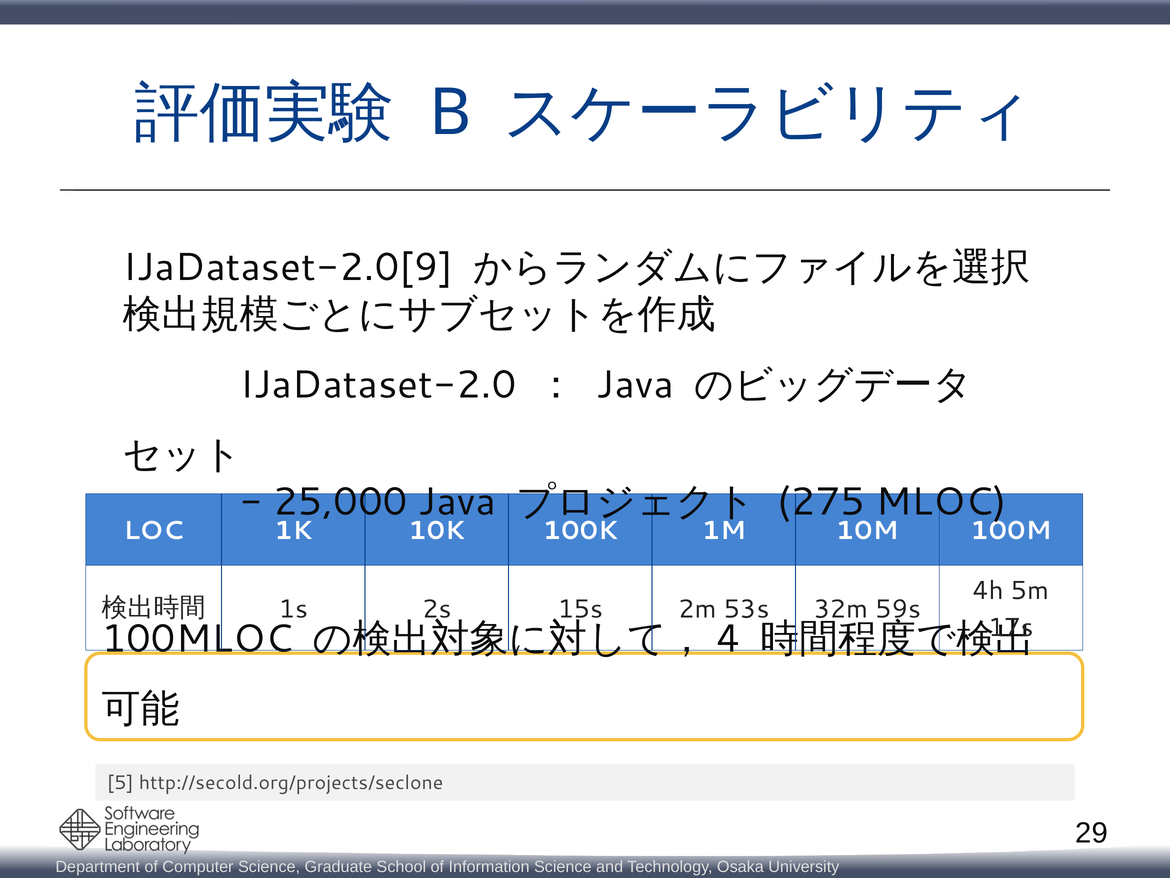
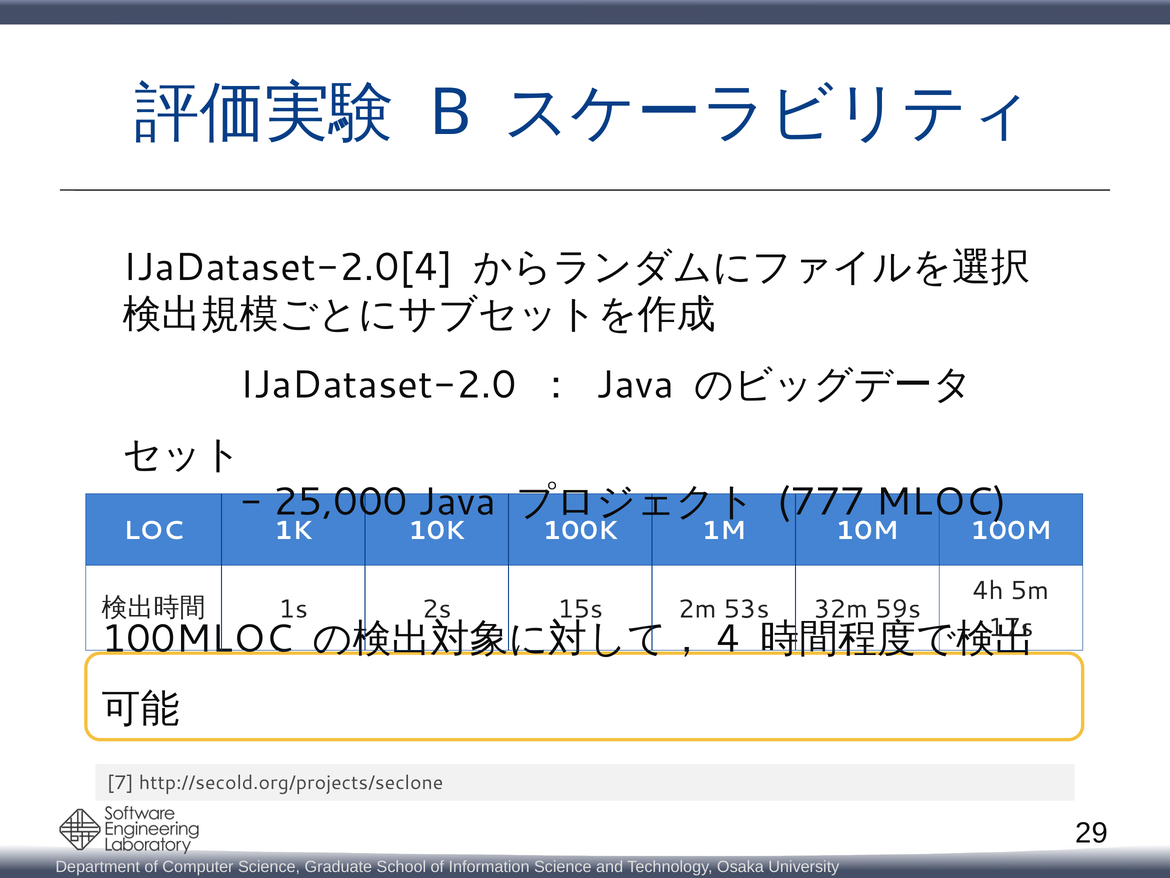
IJaDataset-2.0[9: IJaDataset-2.0[9 -> IJaDataset-2.0[4 (288, 267)
275: 275 -> 777 (821, 501)
5: 5 -> 7 (120, 782)
